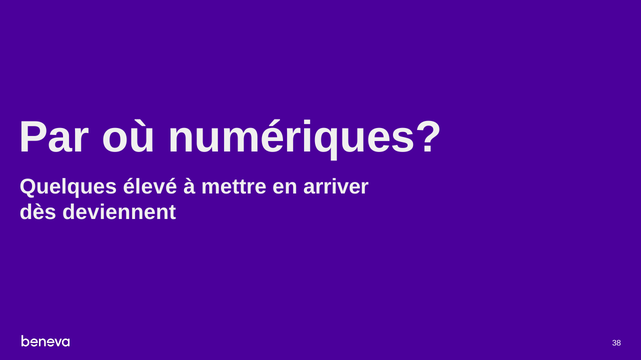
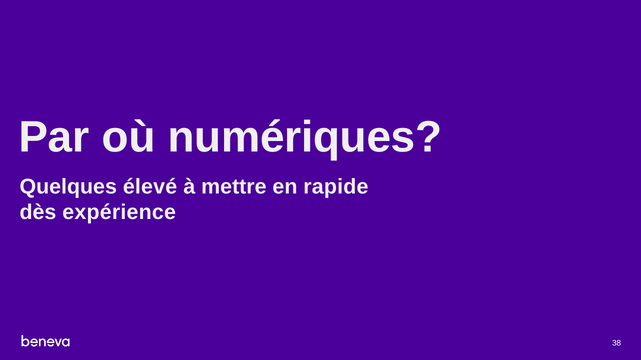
arriver: arriver -> rapide (336, 187)
deviennent: deviennent -> expérience (119, 213)
